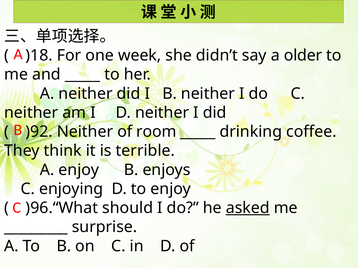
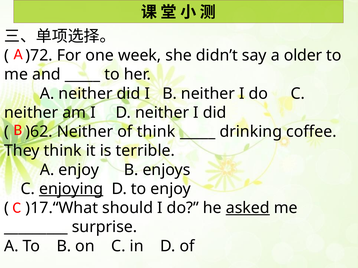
)18: )18 -> )72 (39, 55)
)92: )92 -> )62 (39, 132)
of room: room -> think (156, 132)
enjoying underline: none -> present (71, 189)
)96.“What: )96.“What -> )17.“What (62, 208)
